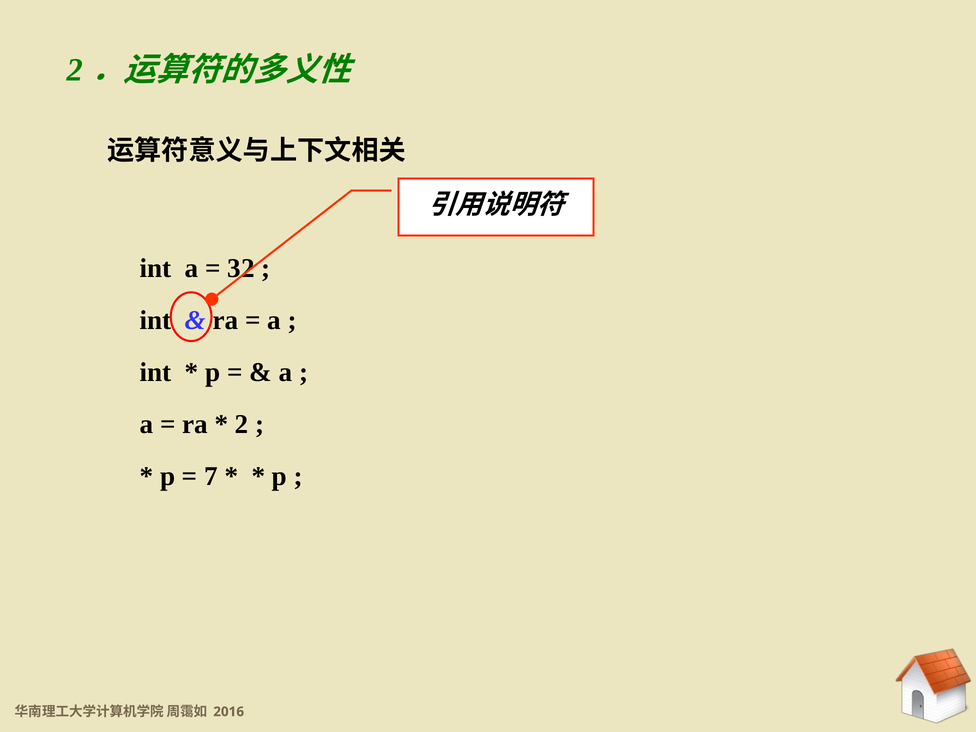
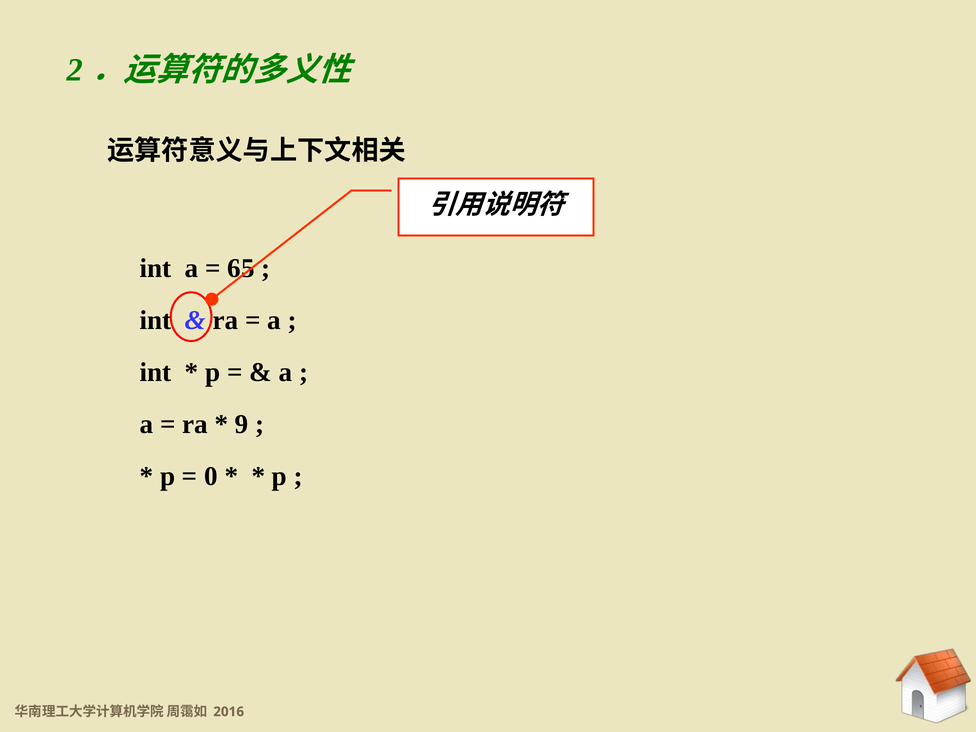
32: 32 -> 65 (241, 268)
2: 2 -> 9 (242, 424)
7: 7 -> 0 (211, 476)
